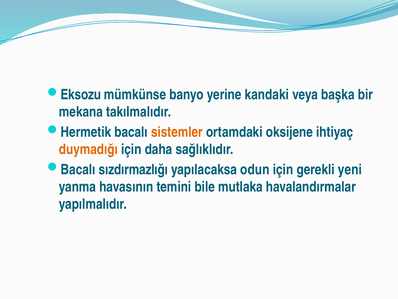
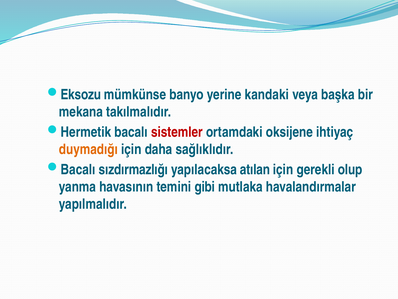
sistemler colour: orange -> red (177, 132)
odun: odun -> atılan (255, 169)
yeni: yeni -> olup (350, 169)
bile: bile -> gibi (205, 186)
